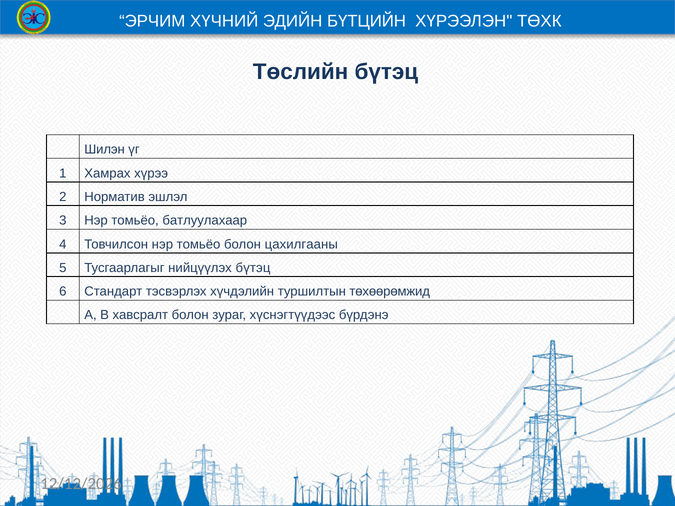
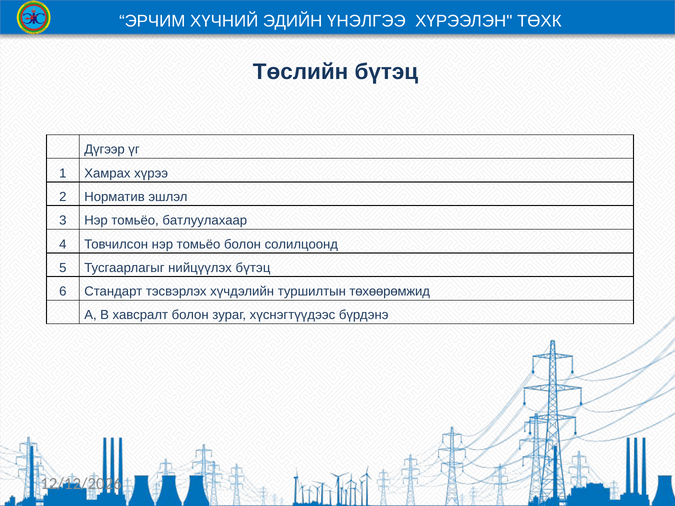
БҮТЦИЙН: БҮТЦИЙН -> ҮНЭЛГЭЭ (366, 21)
Шилэн: Шилэн -> Дүгээр (105, 150)
цахилгааны: цахилгааны -> солилцоонд (301, 244)
